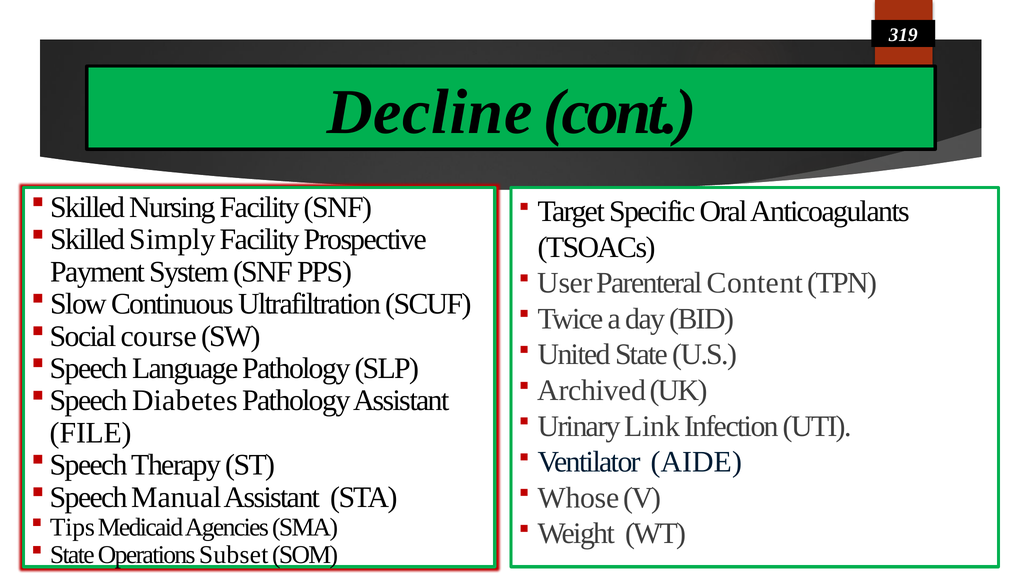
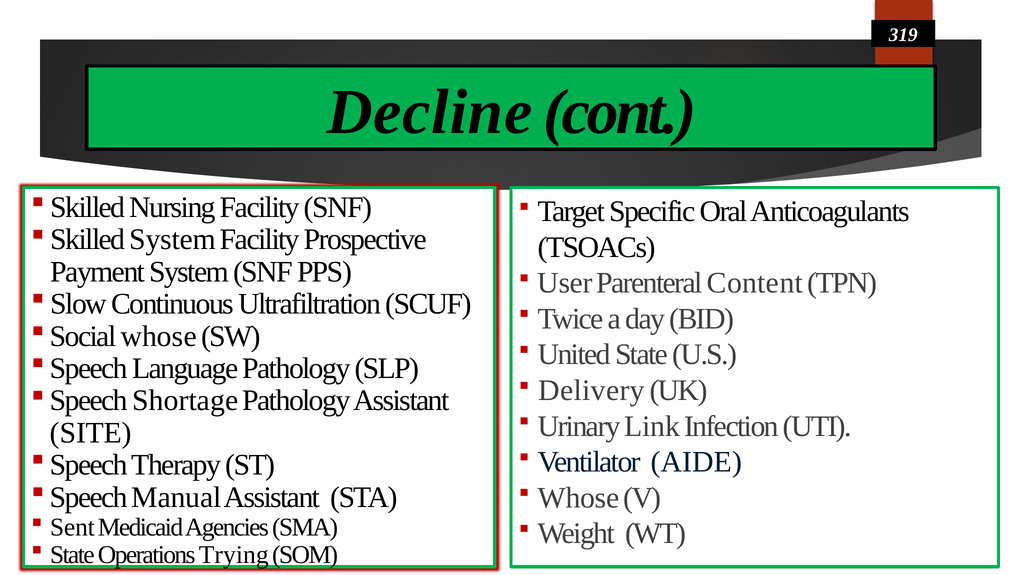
Simply: Simply -> System (173, 240)
course: course -> whose (159, 336)
Archived: Archived -> Delivery (592, 390)
Diabetes: Diabetes -> Shortage (185, 401)
FILE: FILE -> SITE (91, 433)
Tips: Tips -> Sent (72, 527)
Subset: Subset -> Trying (234, 555)
